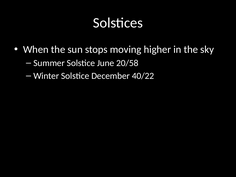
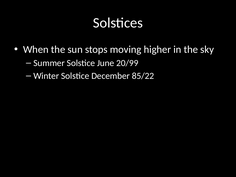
20/58: 20/58 -> 20/99 (127, 63)
40/22: 40/22 -> 85/22 (143, 76)
